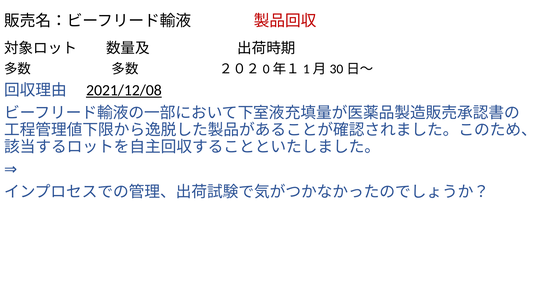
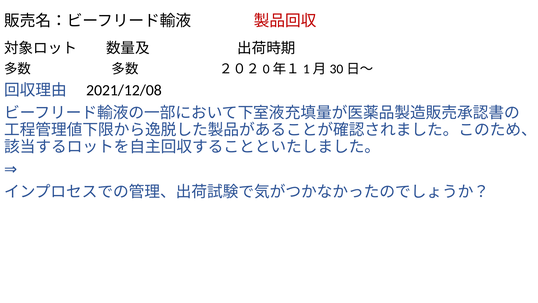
2021/12/08 underline: present -> none (124, 90)
